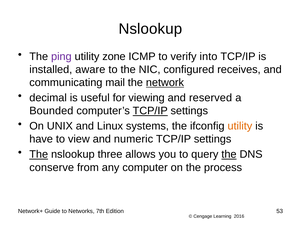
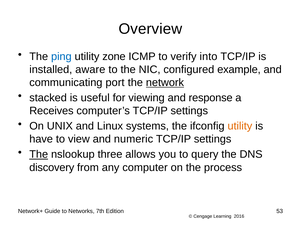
Nslookup: Nslookup -> Overview (150, 29)
ping colour: purple -> blue (61, 56)
receives: receives -> example (239, 69)
mail: mail -> port (115, 83)
decimal: decimal -> stacked (48, 98)
reserved: reserved -> response (211, 98)
Bounded: Bounded -> Receives (51, 111)
TCP/IP underline: present -> none (150, 111)
the underline: present -> none (229, 154)
conserve: conserve -> discovery (52, 167)
